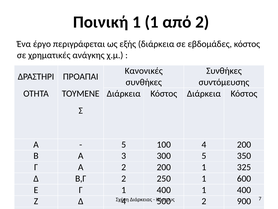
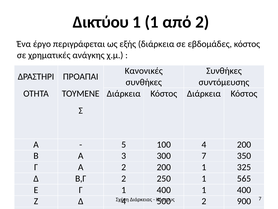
Ποινική: Ποινική -> Δικτύου (101, 22)
300 5: 5 -> 7 (204, 156)
600: 600 -> 565 (244, 178)
